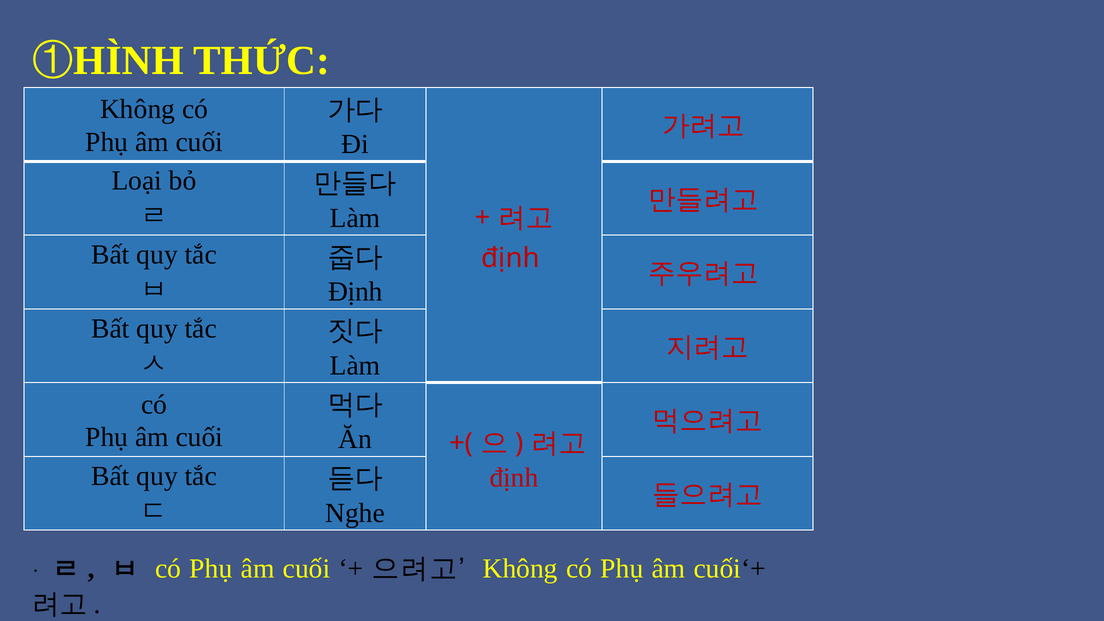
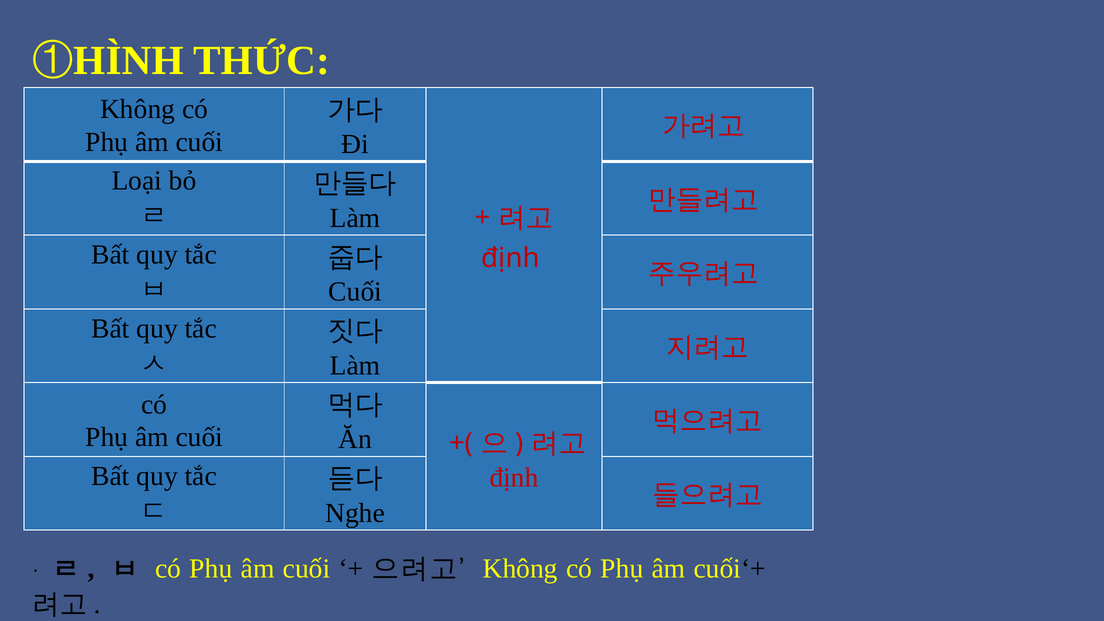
Định: Định -> Cuối (355, 292)
